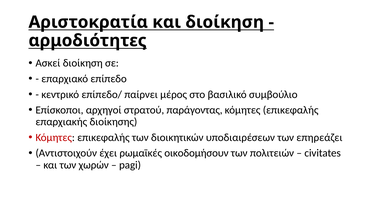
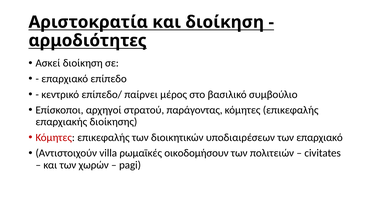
των επηρεάζει: επηρεάζει -> επαρχιακό (320, 138)
έχει: έχει -> villa (108, 153)
